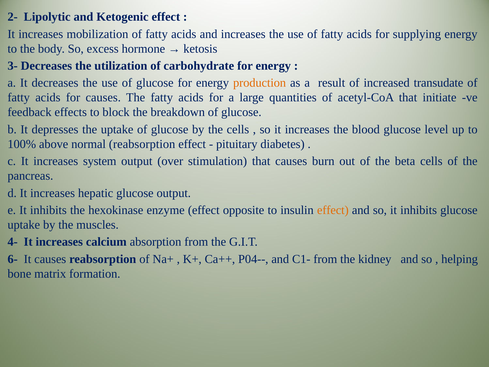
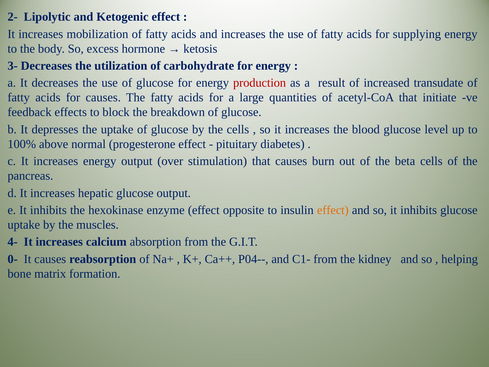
production colour: orange -> red (260, 83)
normal reabsorption: reabsorption -> progesterone (142, 144)
increases system: system -> energy (100, 161)
6-: 6- -> 0- (13, 259)
